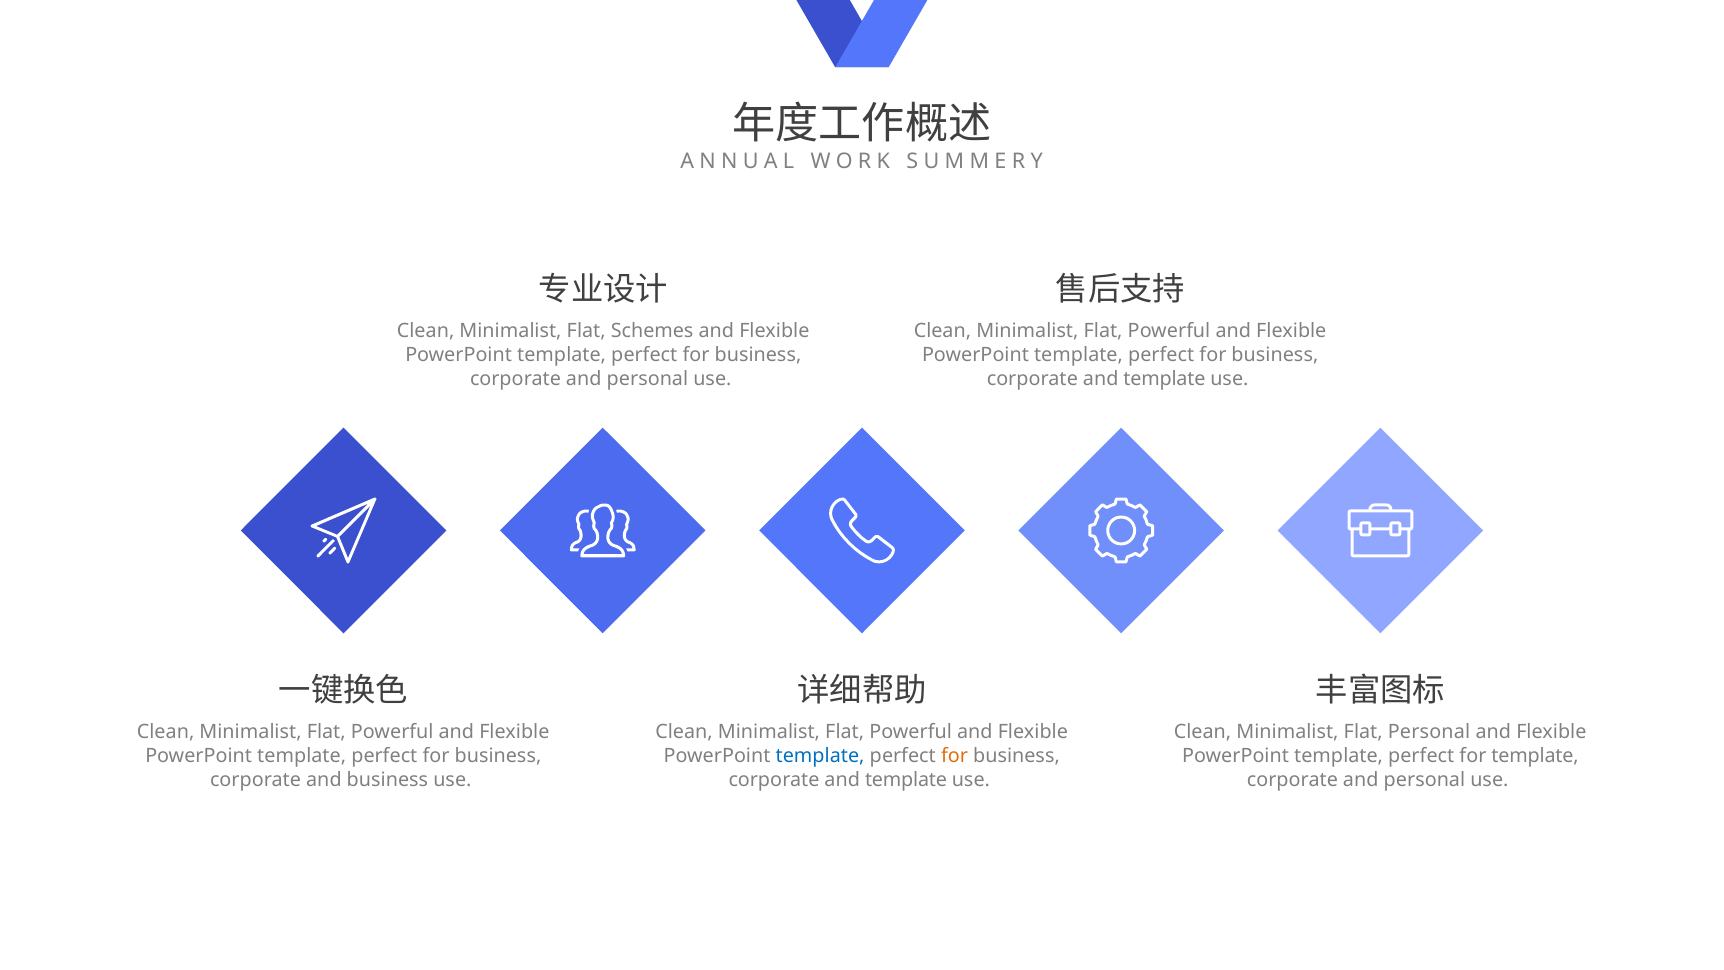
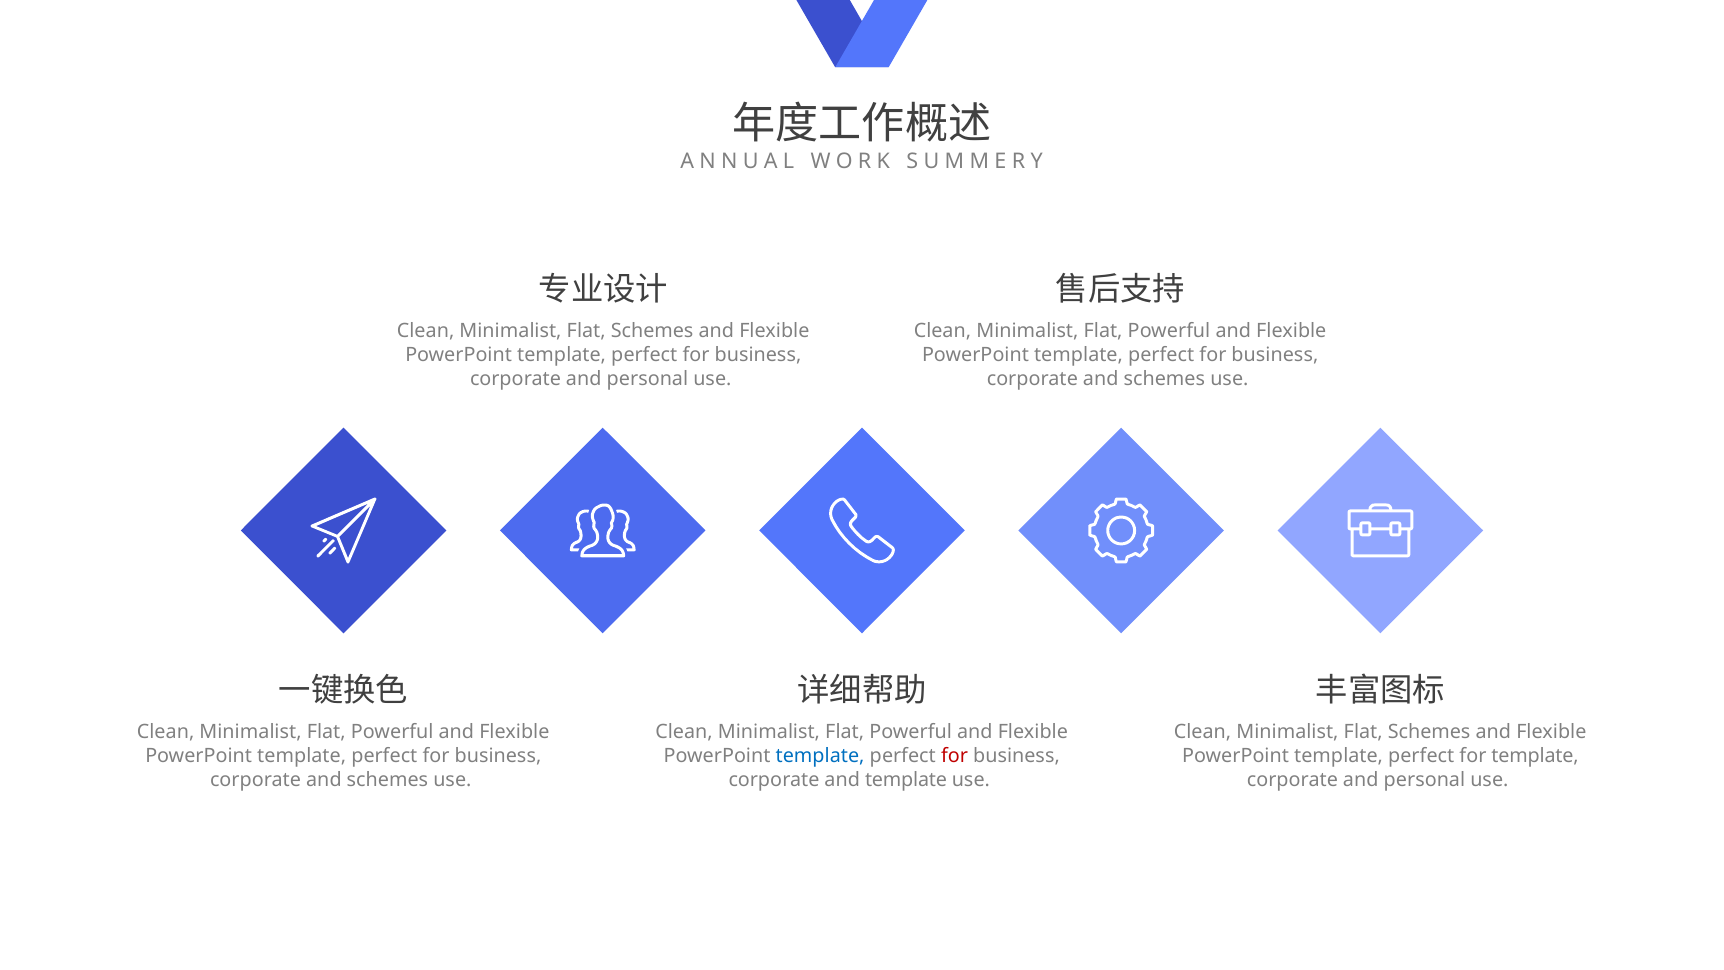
template: template -> schemes (1164, 379)
Personal: Personal -> Schemes (1429, 732)
for colour: orange -> red (955, 756)
business: business -> schemes (387, 779)
